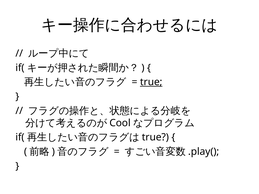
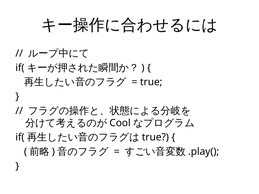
true underline: present -> none (151, 82)
